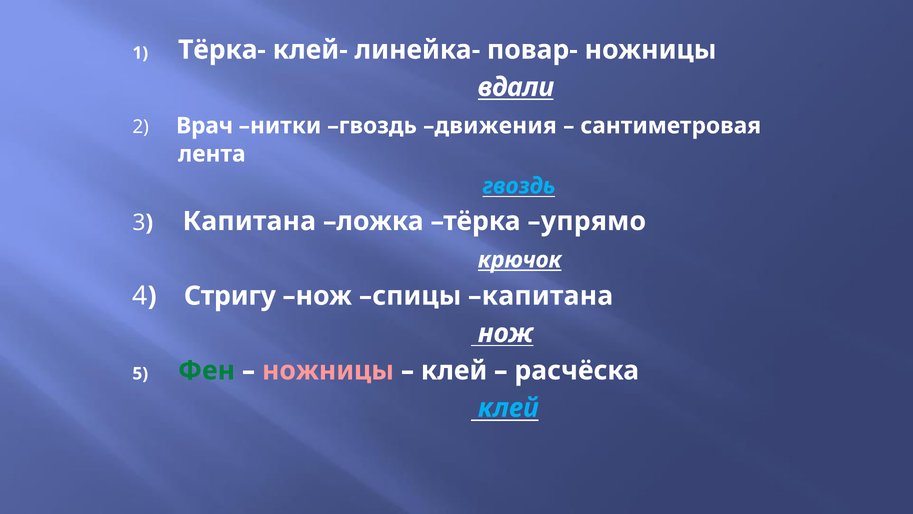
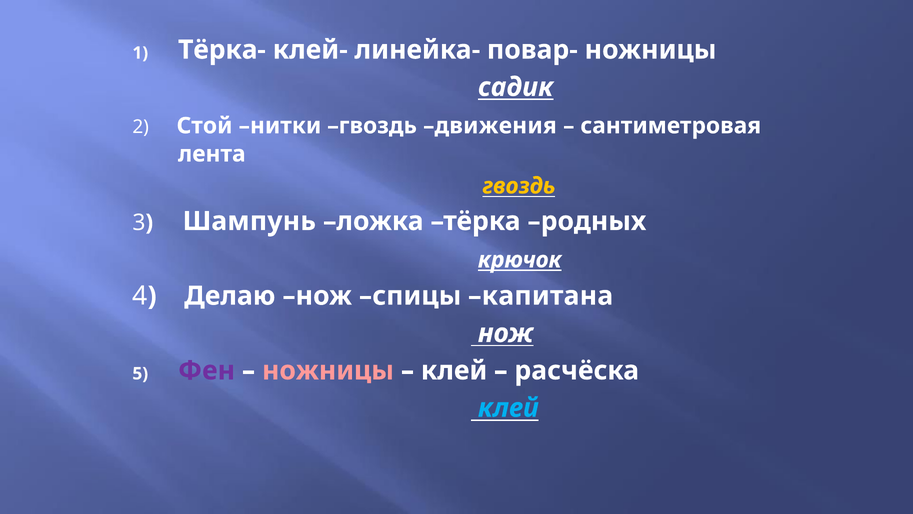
вдали: вдали -> садик (516, 87)
Врач: Врач -> Стой (205, 126)
гвоздь colour: light blue -> yellow (519, 186)
Капитана: Капитана -> Шампунь (249, 221)
упрямо: упрямо -> родных (587, 221)
Стригу: Стригу -> Делаю (230, 296)
Фен colour: green -> purple (207, 370)
